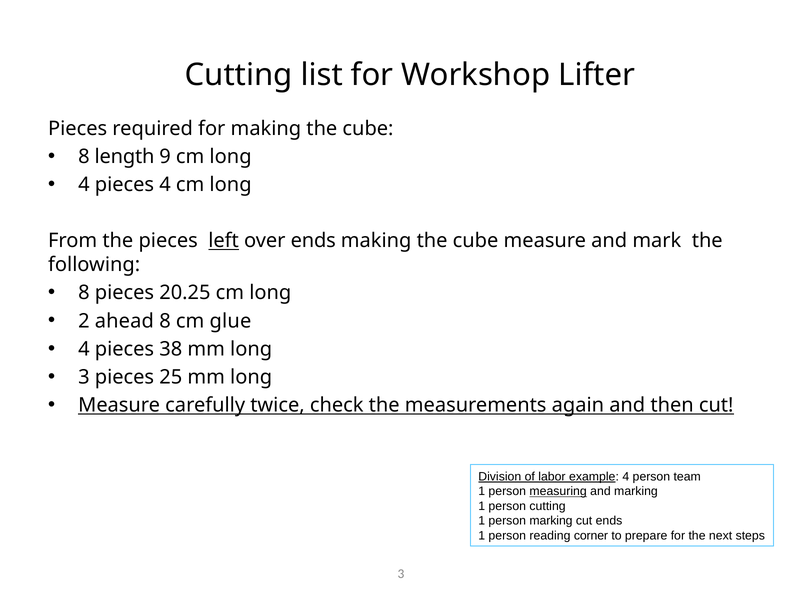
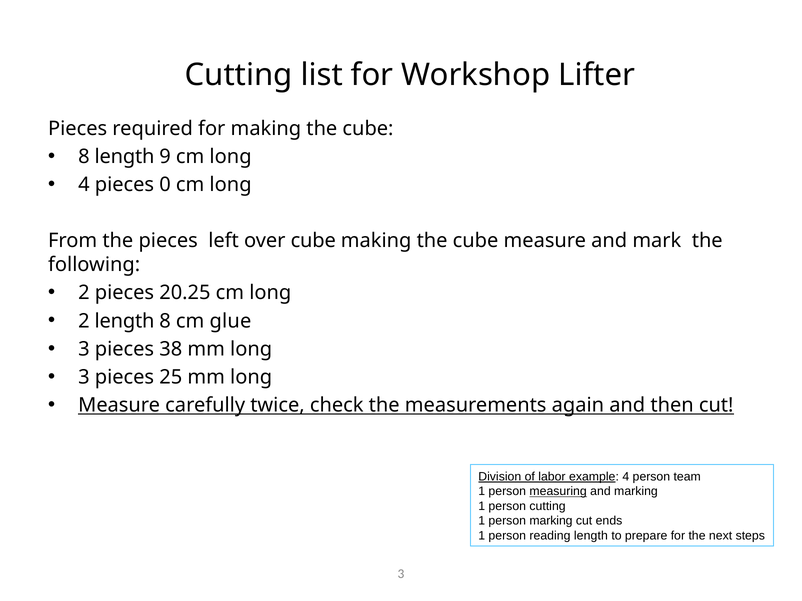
pieces 4: 4 -> 0 (165, 185)
left underline: present -> none (224, 241)
over ends: ends -> cube (313, 241)
8: 8 -> 2 (84, 293)
2 ahead: ahead -> length (125, 321)
4: 4 -> 3 (84, 349)
reading corner: corner -> length (591, 536)
